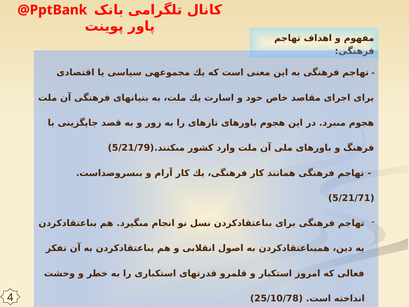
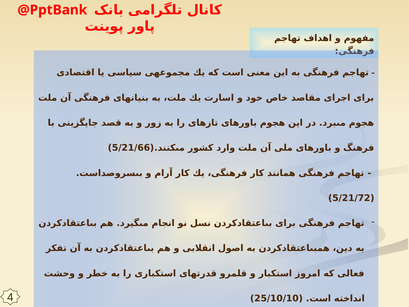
5/21/79: 5/21/79 -> 5/21/66 (131, 148)
5/21/71: 5/21/71 -> 5/21/72 (351, 198)
25/10/78: 25/10/78 -> 25/10/10 (276, 298)
